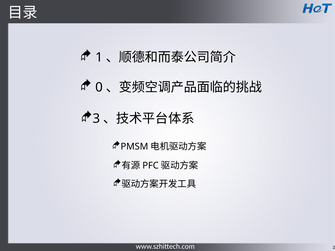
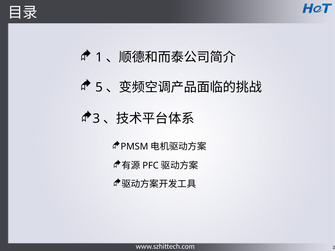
0: 0 -> 5 (99, 87)
